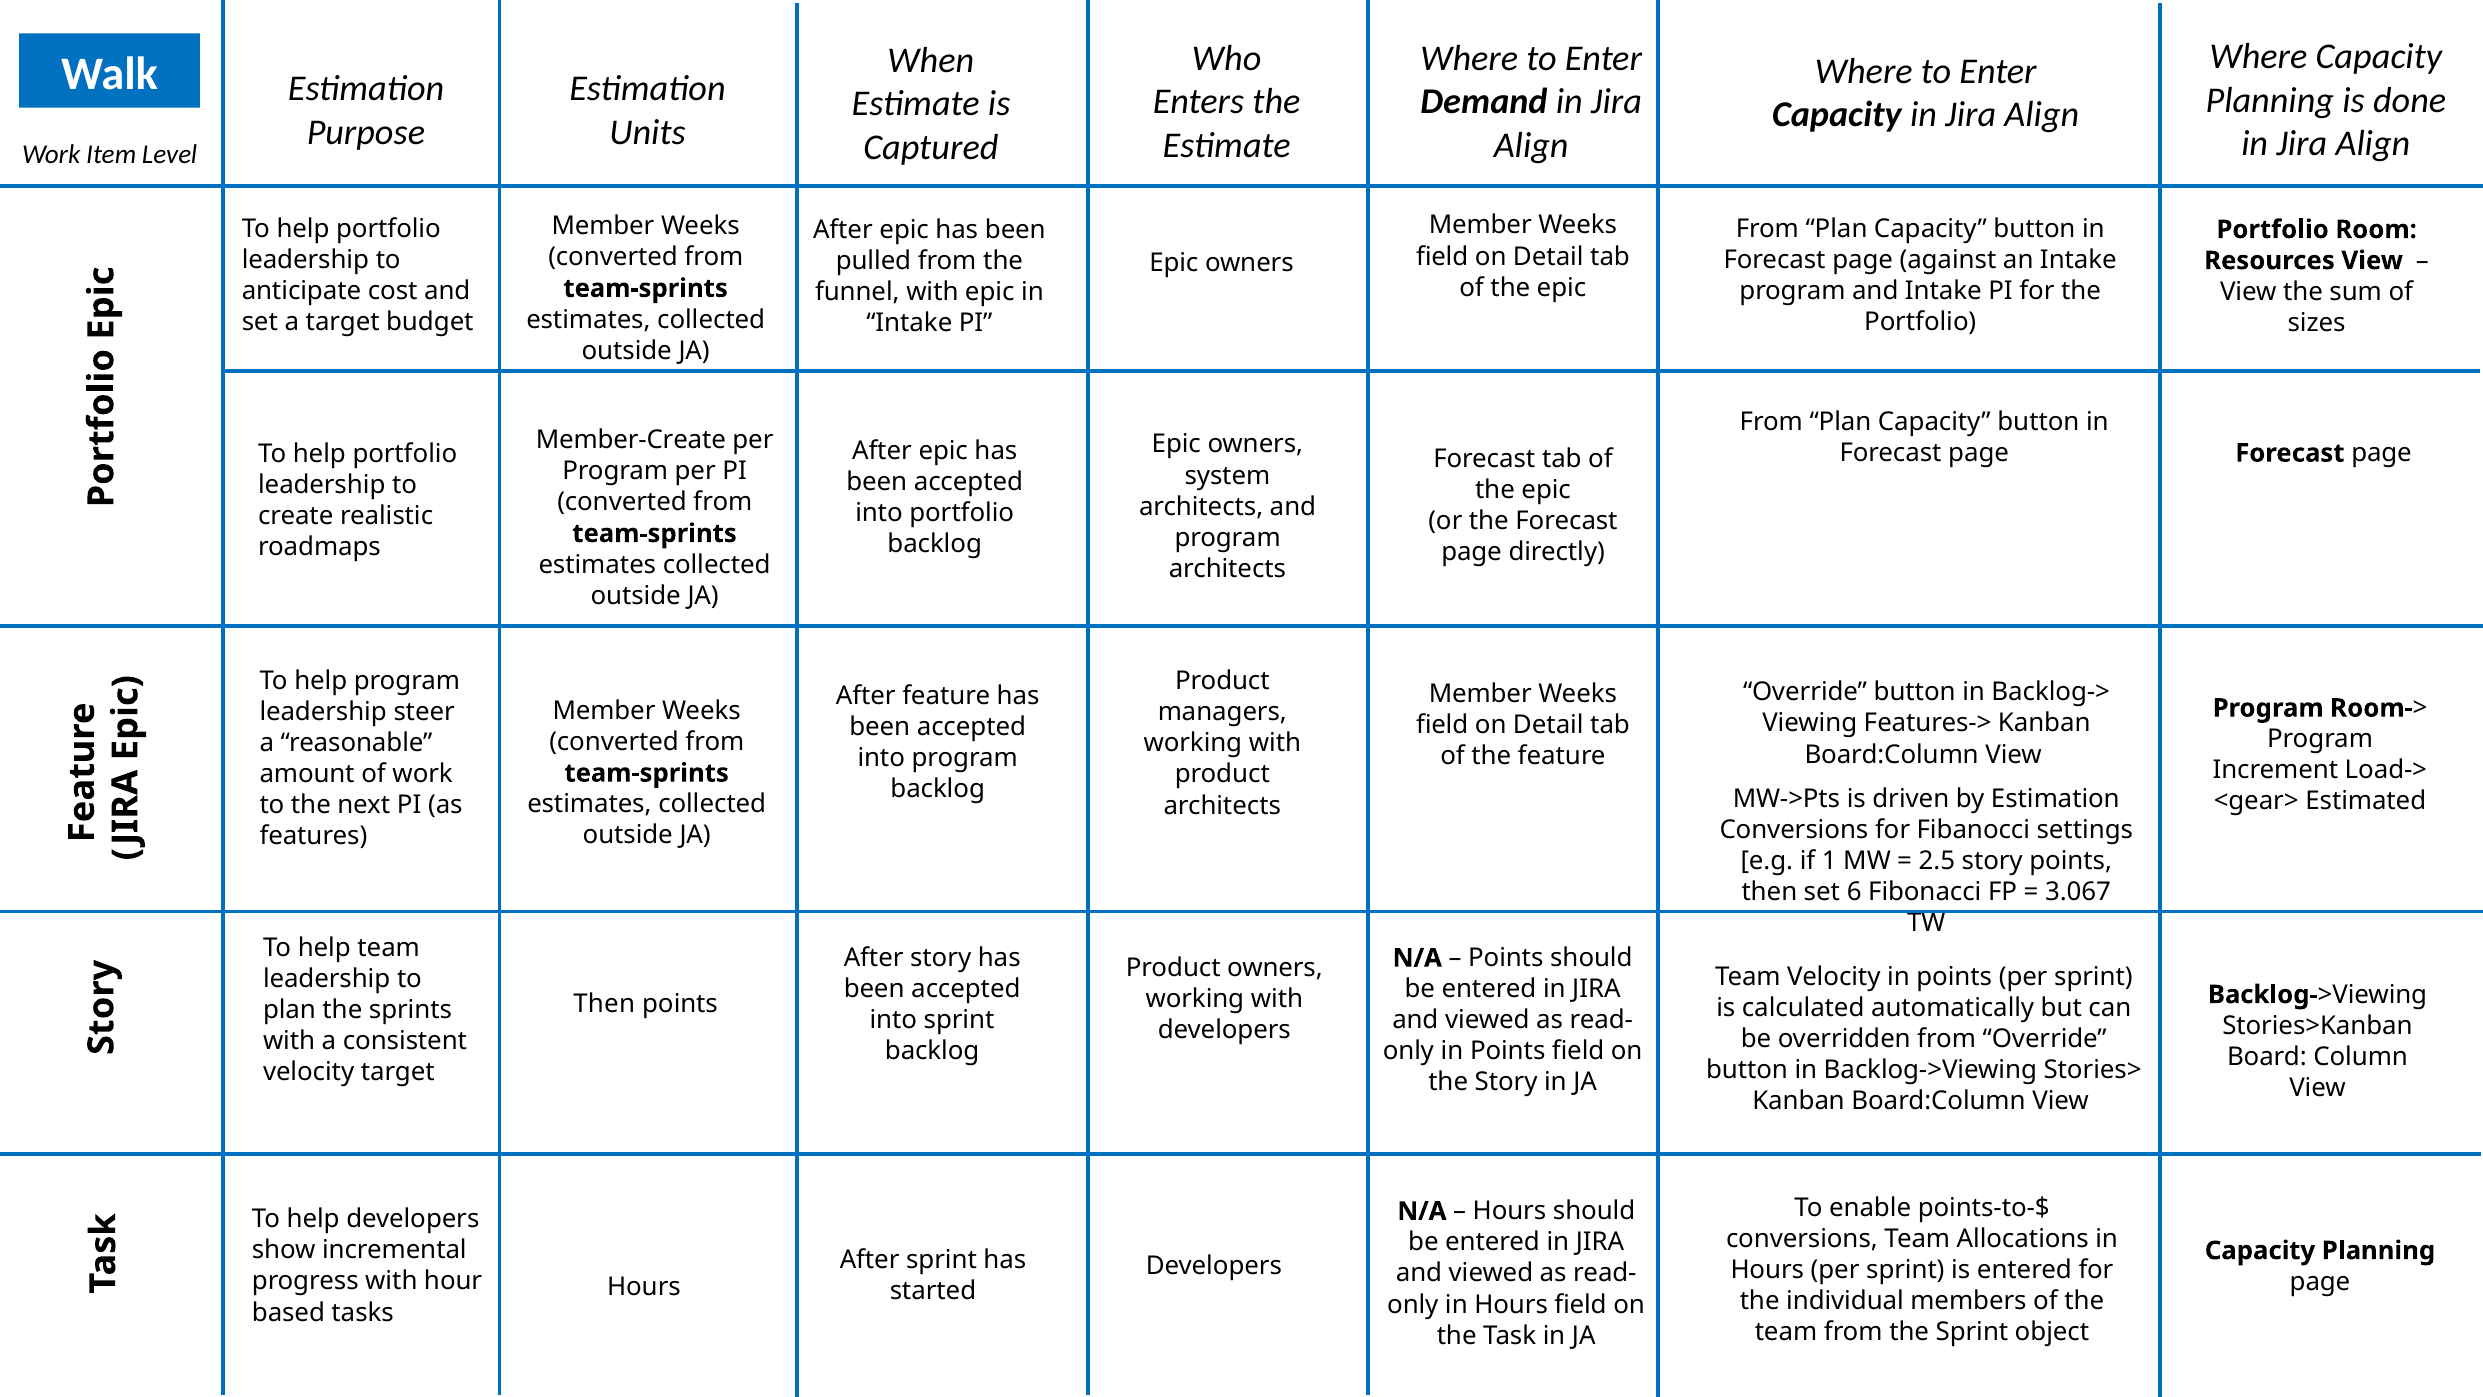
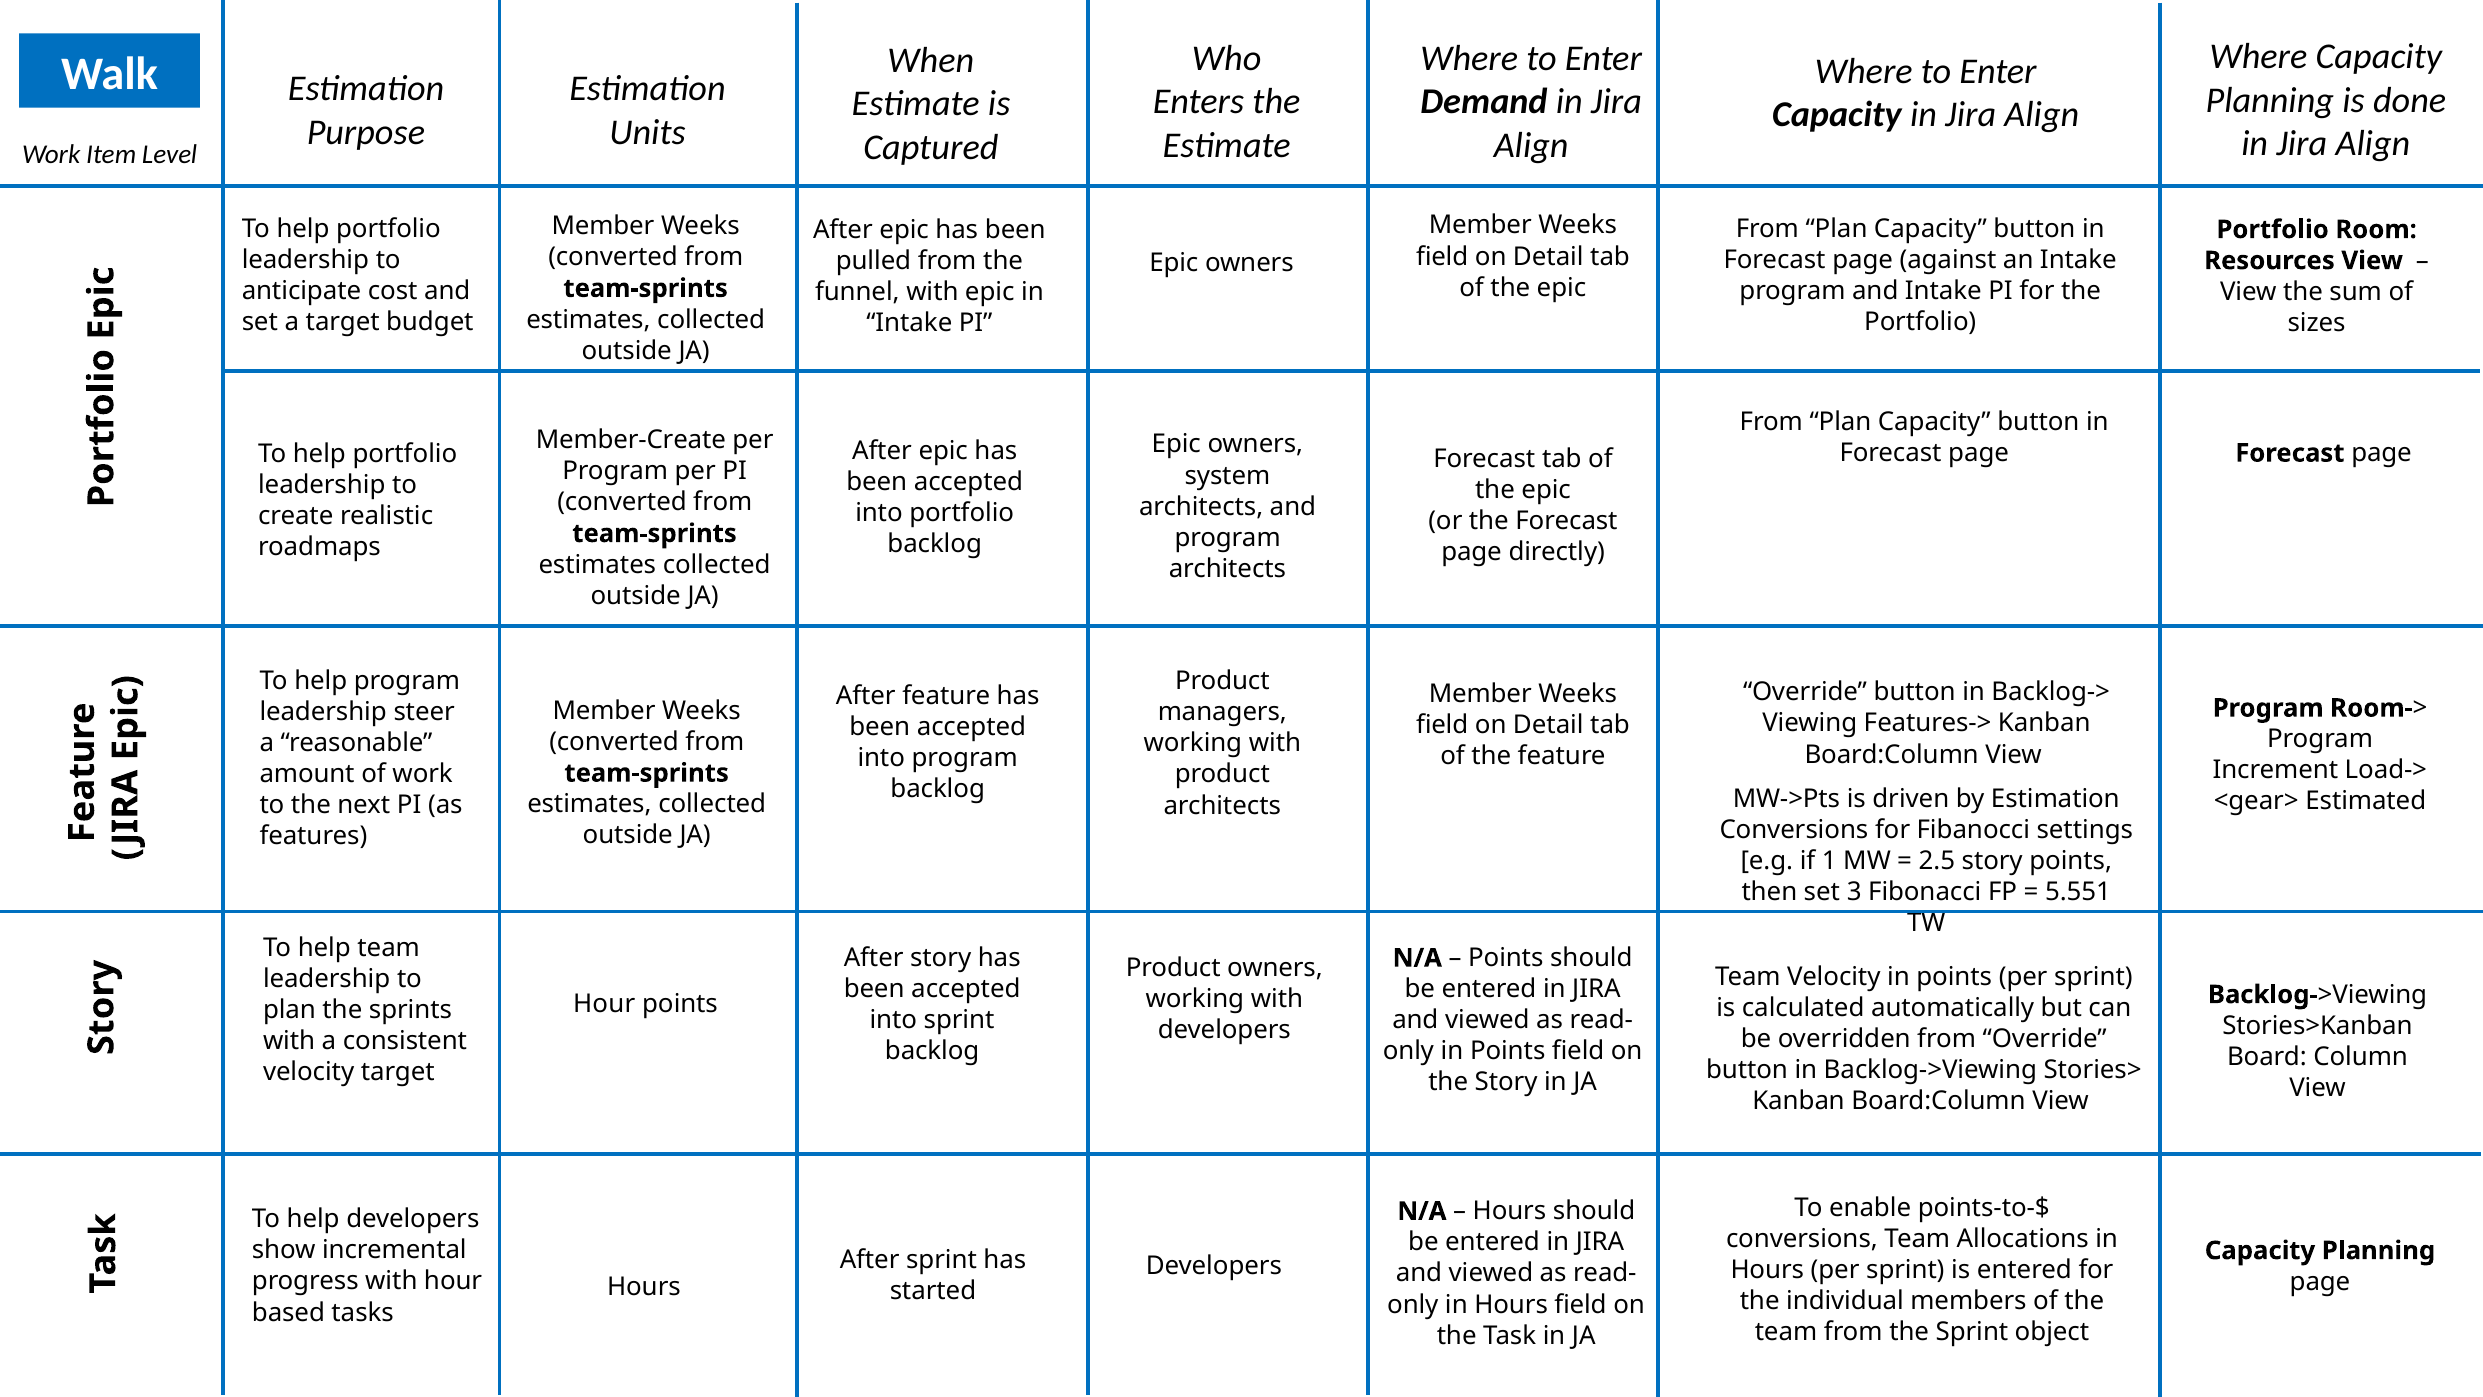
6: 6 -> 3 (1854, 892)
3.067: 3.067 -> 5.551 (2078, 892)
Then: Then -> Hour (604, 1003)
